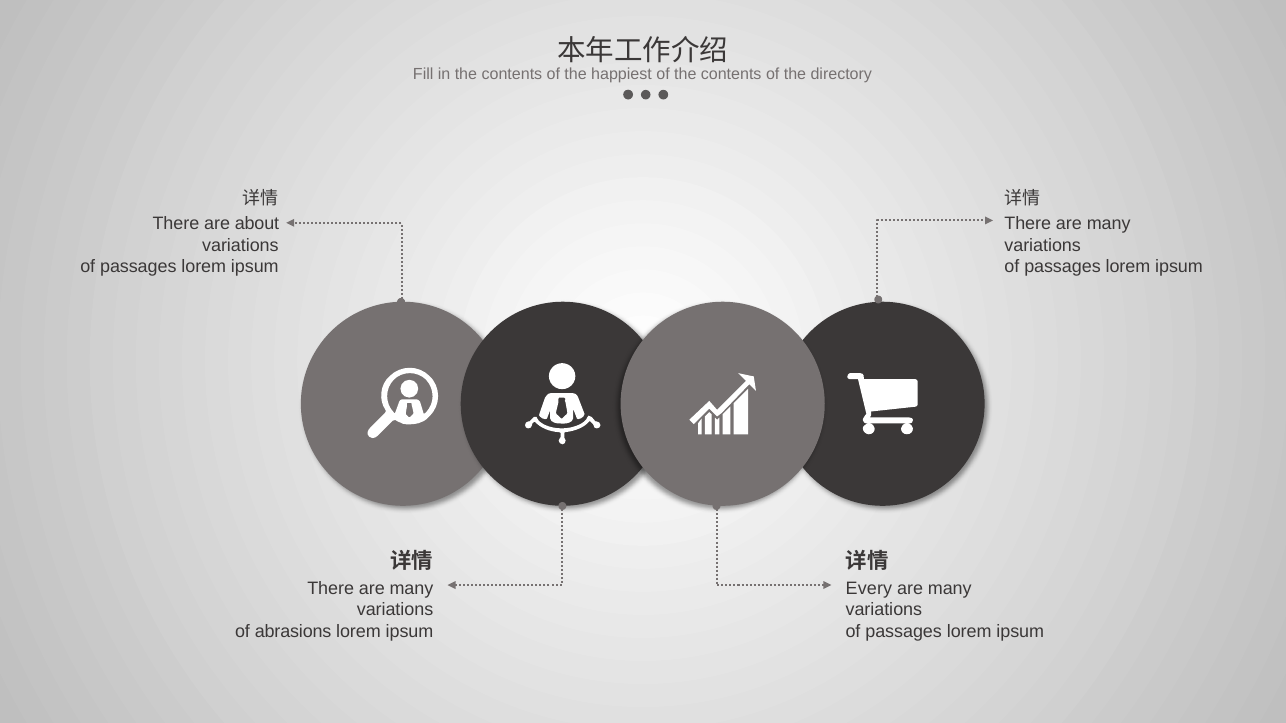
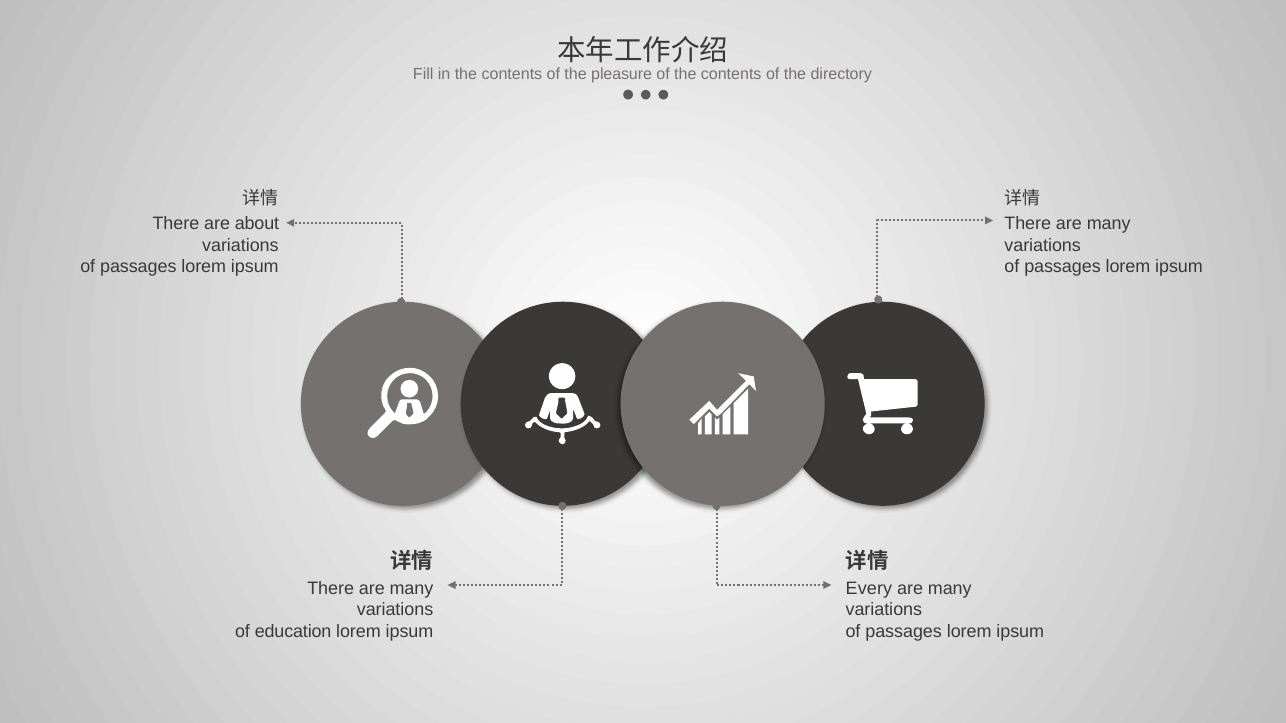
happiest: happiest -> pleasure (622, 75)
abrasions: abrasions -> education (293, 632)
